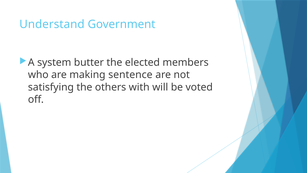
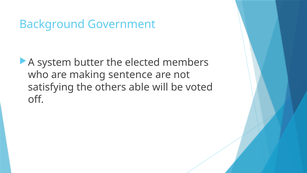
Understand: Understand -> Background (52, 24)
with: with -> able (139, 87)
